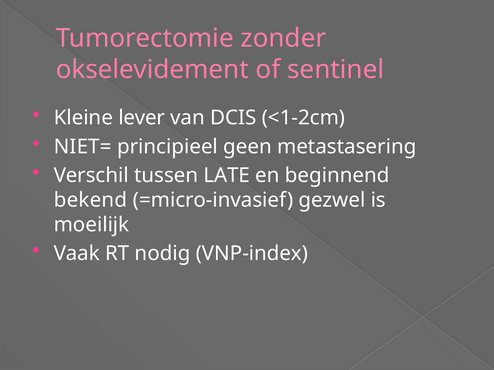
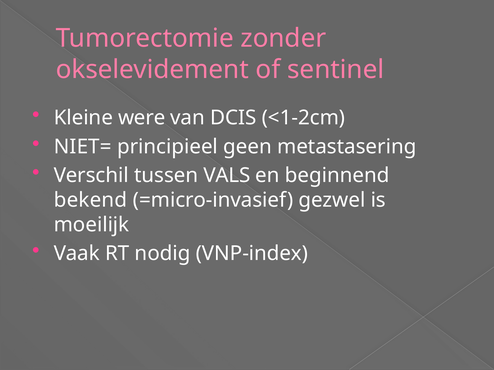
lever: lever -> were (142, 118)
LATE: LATE -> VALS (227, 176)
